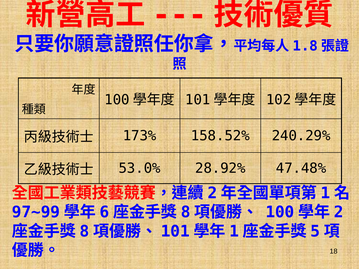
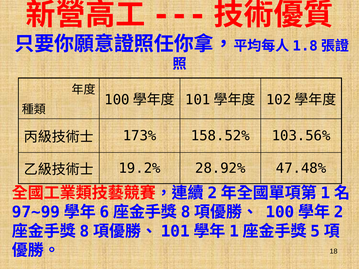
240.29%: 240.29% -> 103.56% (301, 136)
53.0%: 53.0% -> 19.2% (140, 168)
